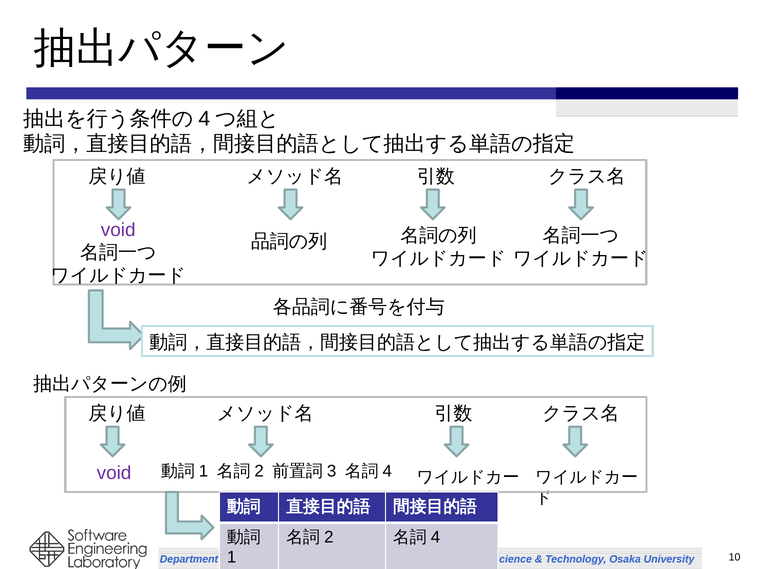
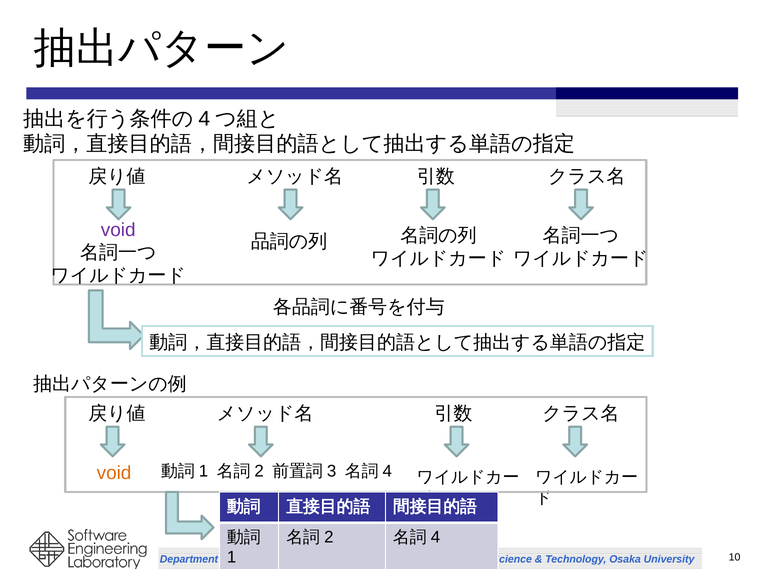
void colour: purple -> orange (114, 473)
